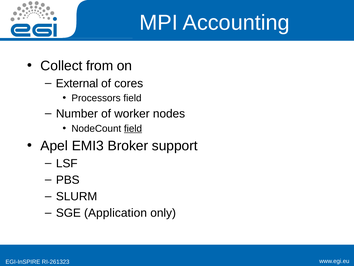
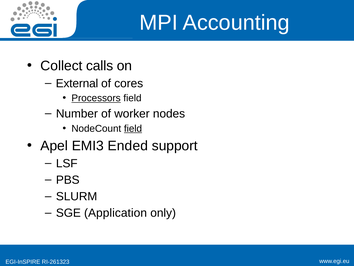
from: from -> calls (100, 66)
Processors underline: none -> present (96, 98)
Broker: Broker -> Ended (128, 146)
